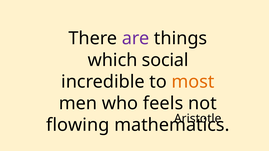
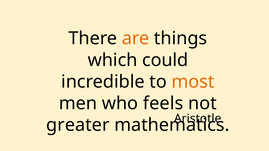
are colour: purple -> orange (136, 39)
social: social -> could (165, 60)
flowing: flowing -> greater (78, 125)
